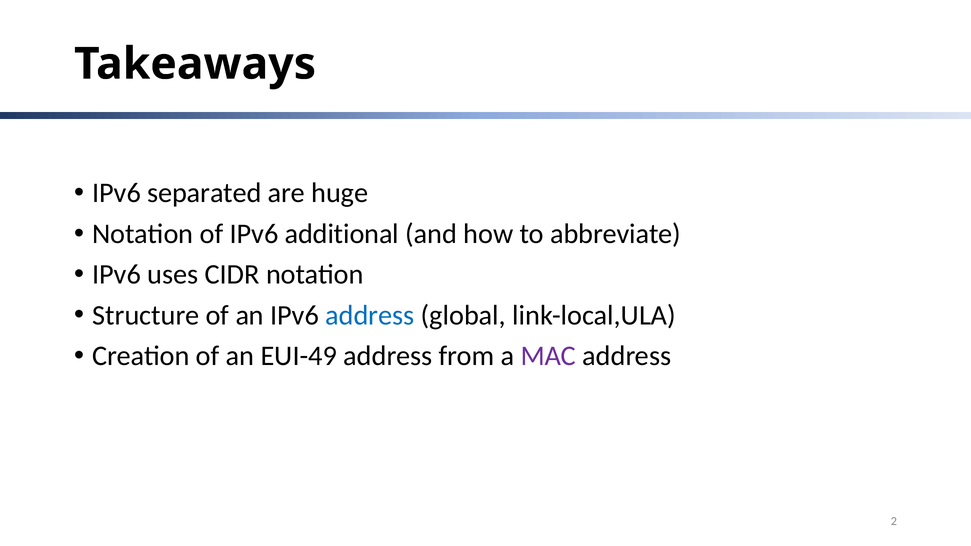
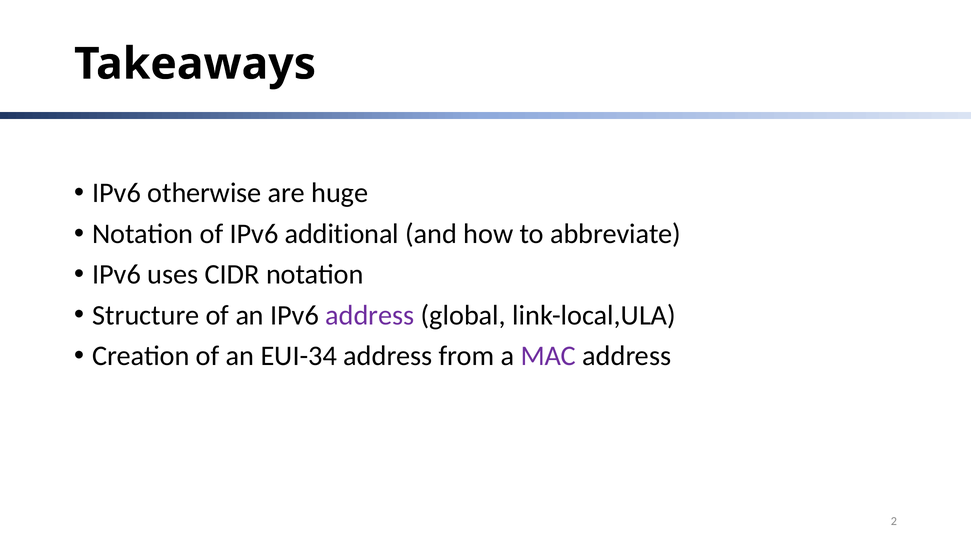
separated: separated -> otherwise (204, 193)
address colour: blue -> purple (370, 315)
EUI-49: EUI-49 -> EUI-34 (299, 356)
